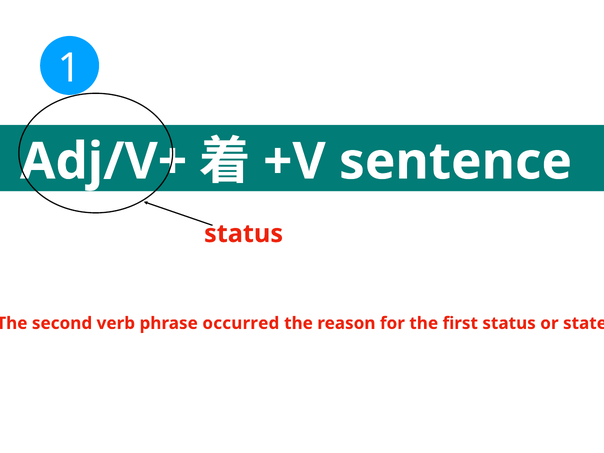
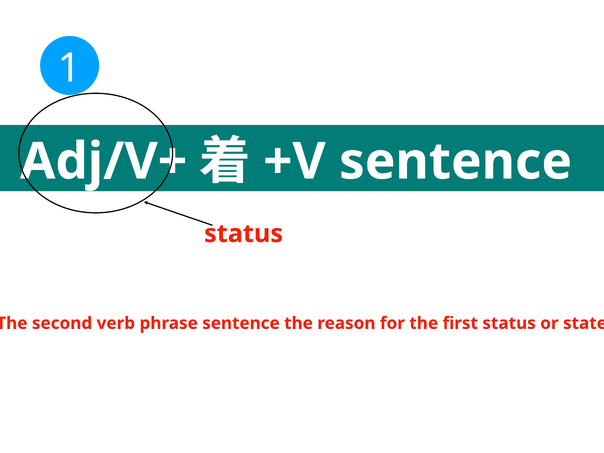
phrase occurred: occurred -> sentence (241, 323)
